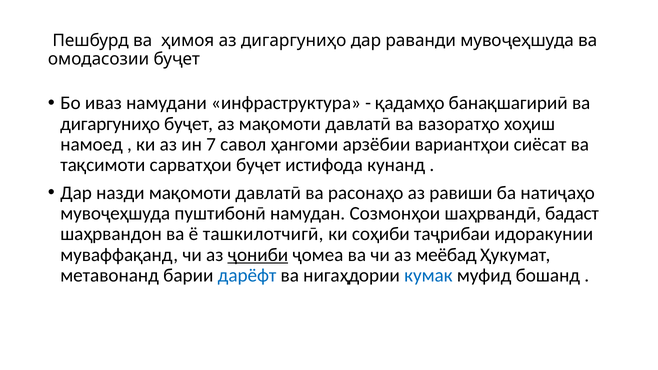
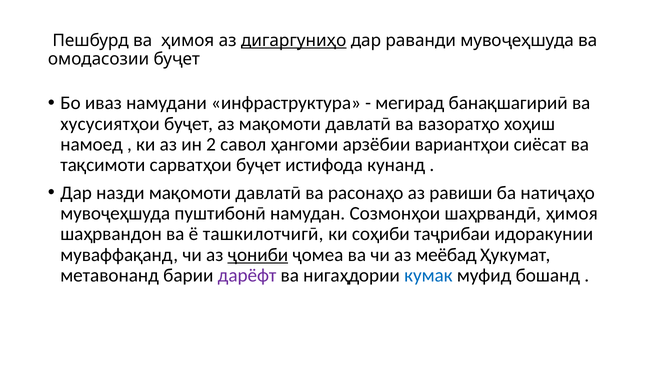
дигаргуниҳо underline: none -> present (294, 41)
қадамҳо: қадамҳо -> мегирад (410, 103)
дигаргуниҳо: дигаргуниҳо -> хусусиятҳои (110, 124)
7: 7 -> 2 (211, 144)
шаҳрвандӣ бадаст: бадаст -> ҳимоя (572, 213)
дарёфт colour: blue -> purple (247, 276)
